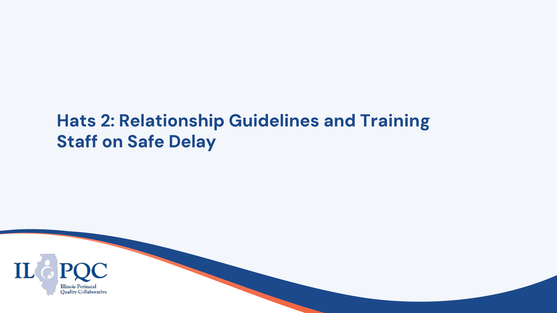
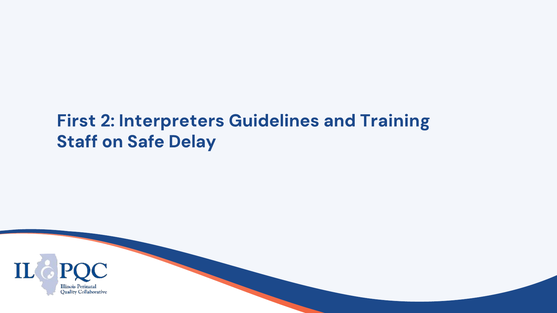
Hats: Hats -> First (76, 121)
Relationship: Relationship -> Interpreters (172, 121)
